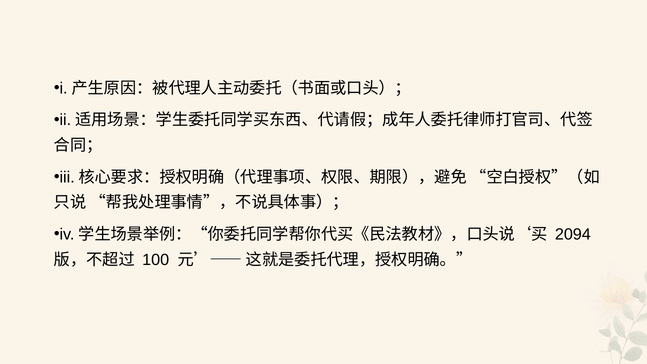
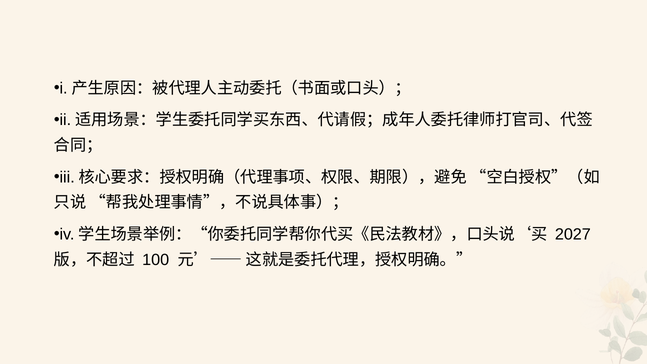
2094: 2094 -> 2027 (573, 234)
